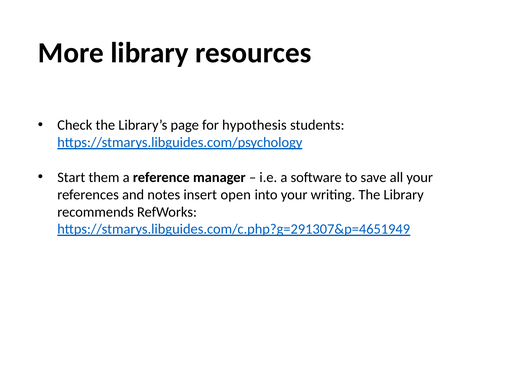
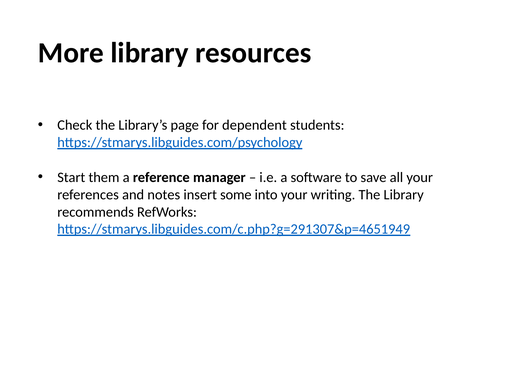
hypothesis: hypothesis -> dependent (254, 125)
open: open -> some (236, 194)
